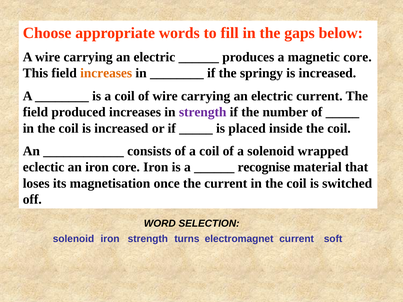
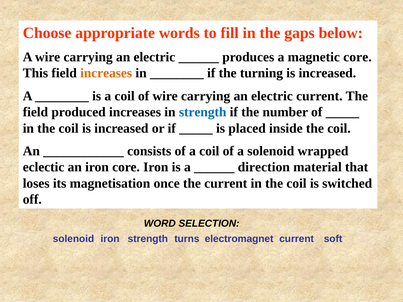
springy: springy -> turning (261, 73)
strength colour: purple -> blue (203, 112)
recognise: recognise -> direction (264, 167)
